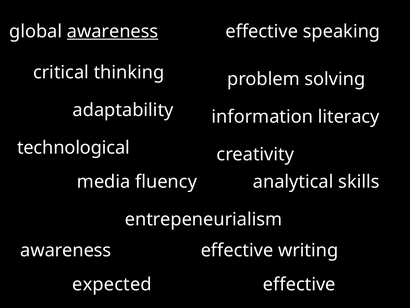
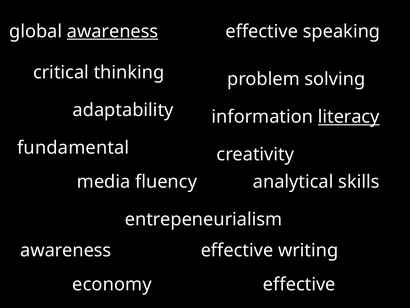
literacy underline: none -> present (349, 117)
technological: technological -> fundamental (73, 147)
expected: expected -> economy (112, 284)
